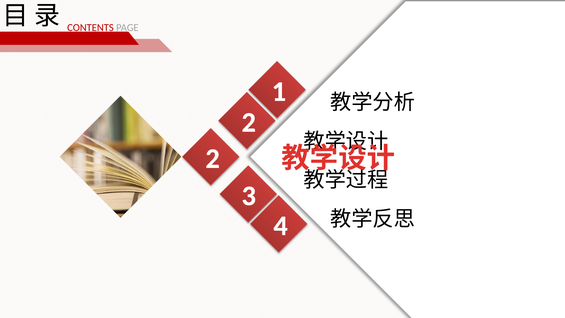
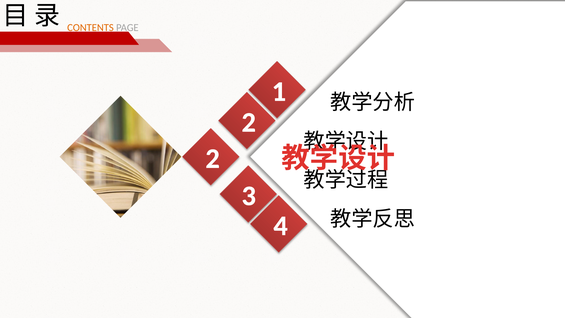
CONTENTS colour: red -> orange (90, 28)
